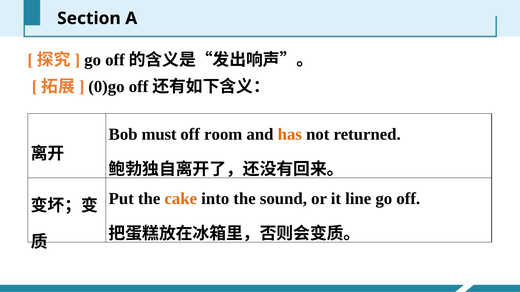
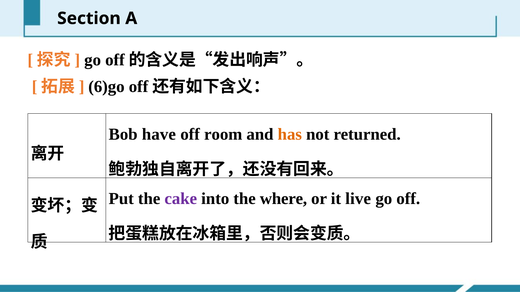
0)go: 0)go -> 6)go (106, 87)
must: must -> have (159, 134)
cake colour: orange -> purple (181, 199)
sound: sound -> where (284, 199)
line: line -> live (358, 199)
